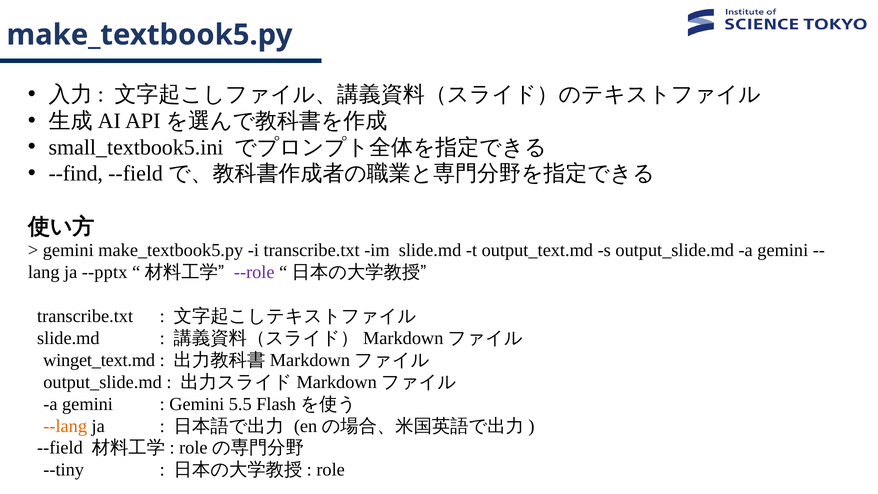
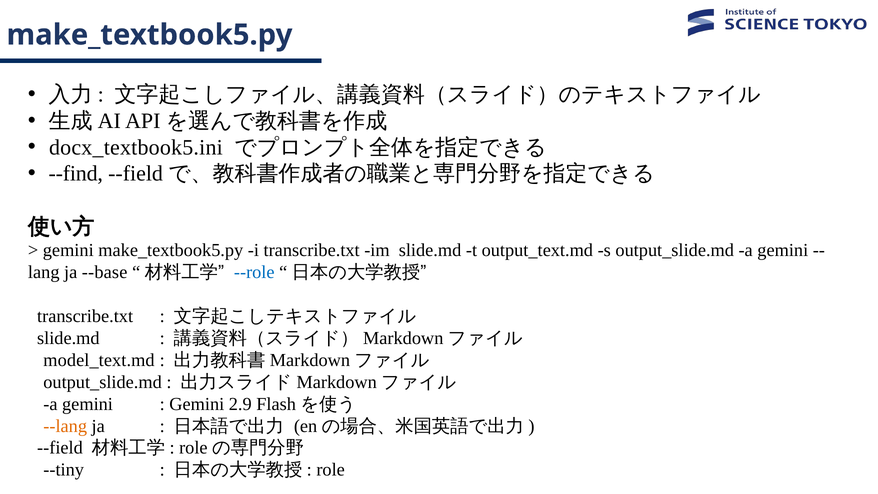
small_textbook5.ini: small_textbook5.ini -> docx_textbook5.ini (136, 147)
--pptx: --pptx -> --base (105, 272)
--role colour: purple -> blue (254, 272)
winget_text.md: winget_text.md -> model_text.md (99, 360)
5.5: 5.5 -> 2.9 (240, 404)
